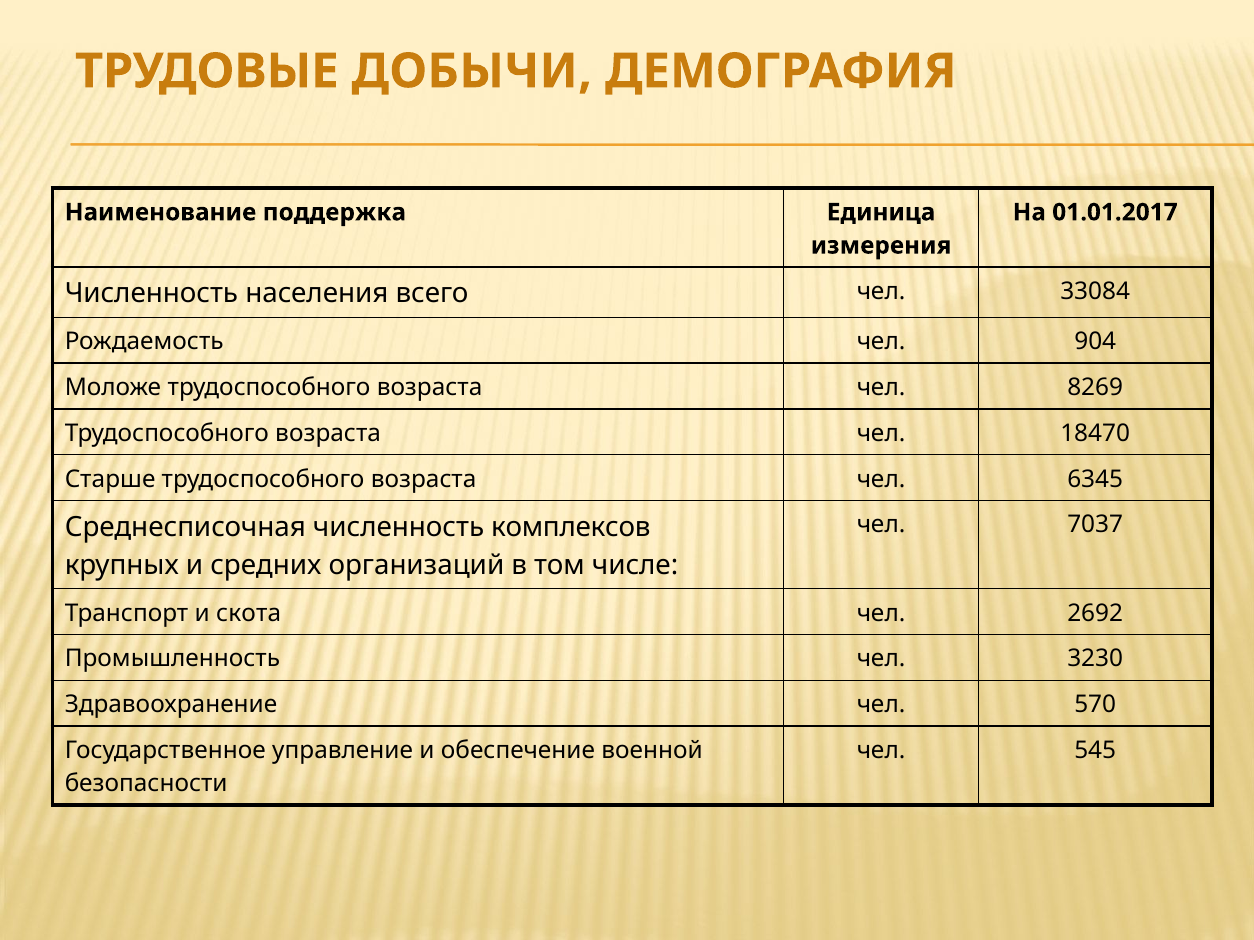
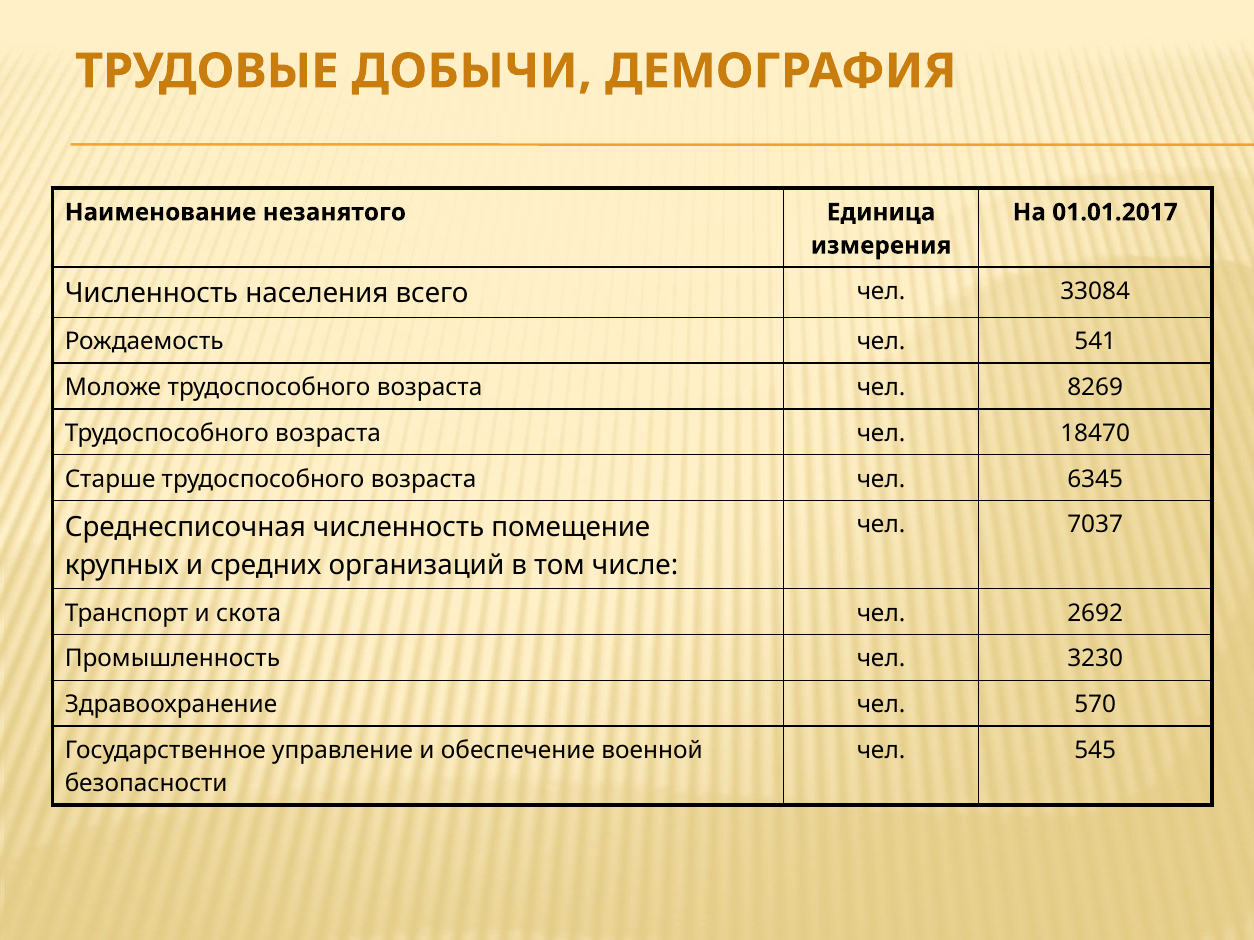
поддержка: поддержка -> незанятого (334, 212)
904: 904 -> 541 (1095, 342)
комплексов: комплексов -> помещение (571, 528)
